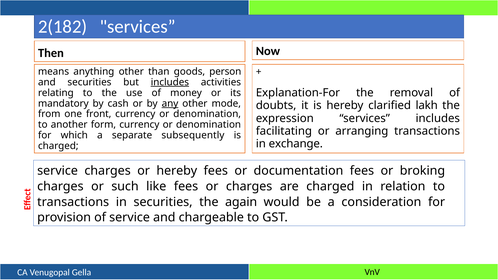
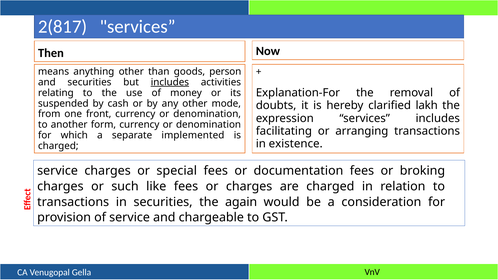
2(182: 2(182 -> 2(817 (63, 27)
mandatory: mandatory -> suspended (63, 103)
any underline: present -> none (170, 103)
subsequently: subsequently -> implemented (193, 135)
exchange: exchange -> existence (296, 144)
or hereby: hereby -> special (177, 171)
